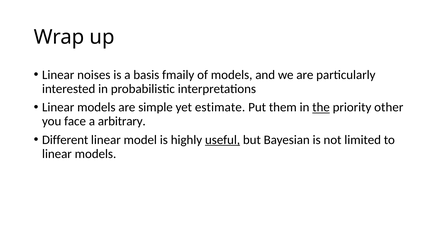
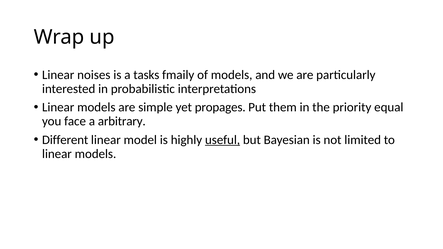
basis: basis -> tasks (146, 75)
estimate: estimate -> propages (220, 107)
the underline: present -> none (321, 107)
other: other -> equal (389, 107)
